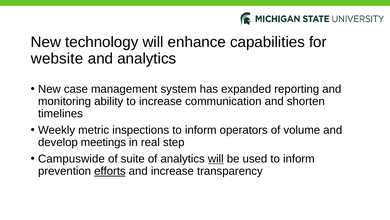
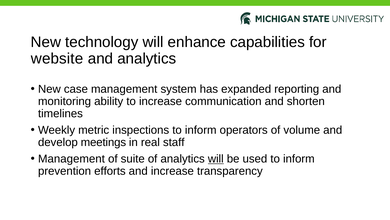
step: step -> staff (174, 142)
Campuswide: Campuswide -> Management (71, 158)
efforts underline: present -> none (110, 171)
